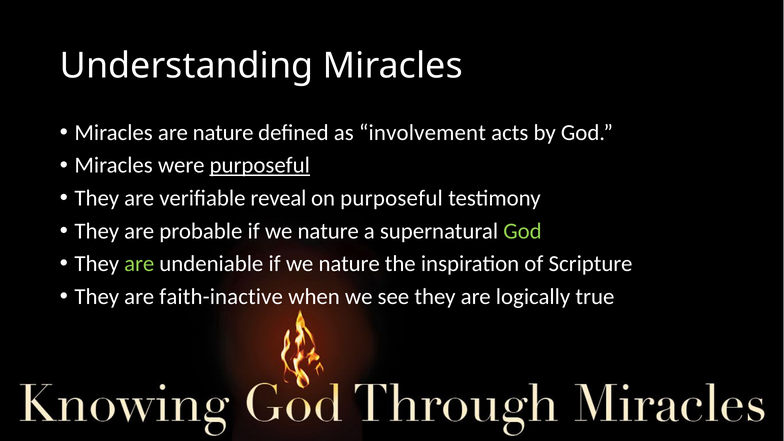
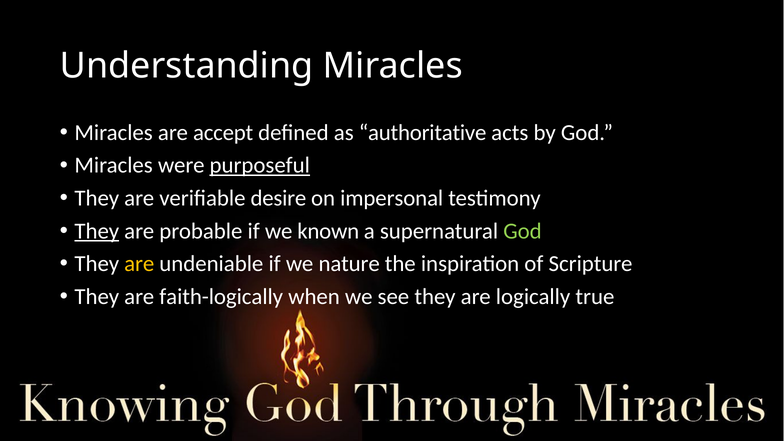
are nature: nature -> accept (223, 133)
involvement: involvement -> authoritative (423, 133)
reveal: reveal -> desire (278, 198)
on purposeful: purposeful -> impersonal (392, 198)
They underline: none -> present (97, 231)
probable if we nature: nature -> known (328, 231)
are colour: light green -> yellow (139, 264)
faith-inactive: faith-inactive -> faith-logically (221, 297)
